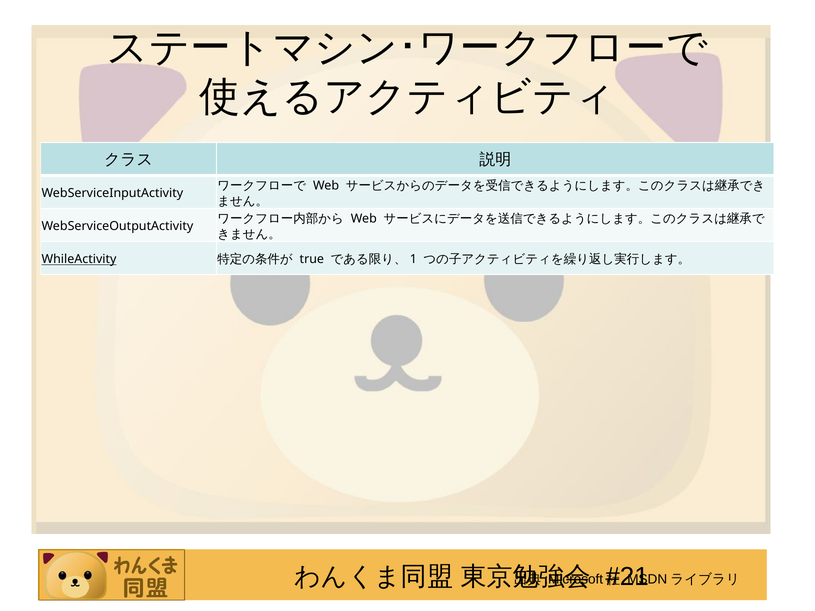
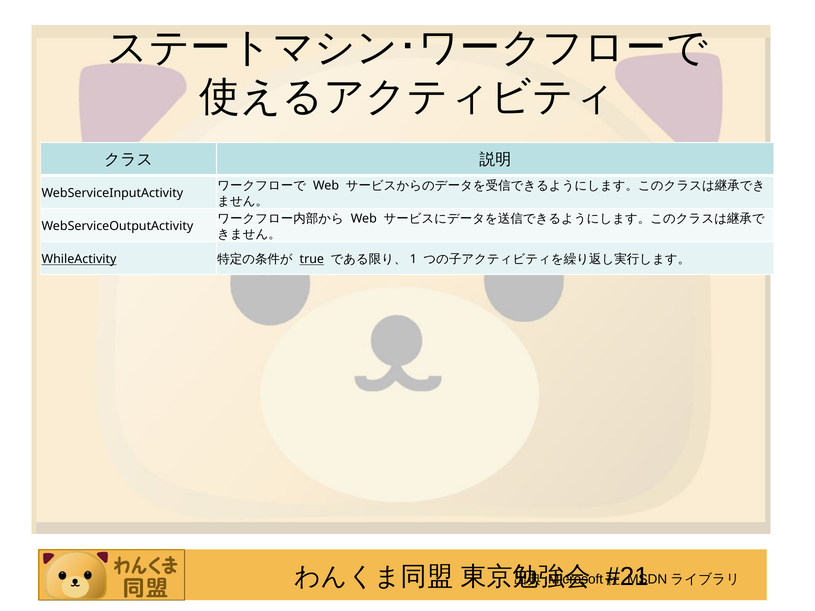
true underline: none -> present (312, 259)
